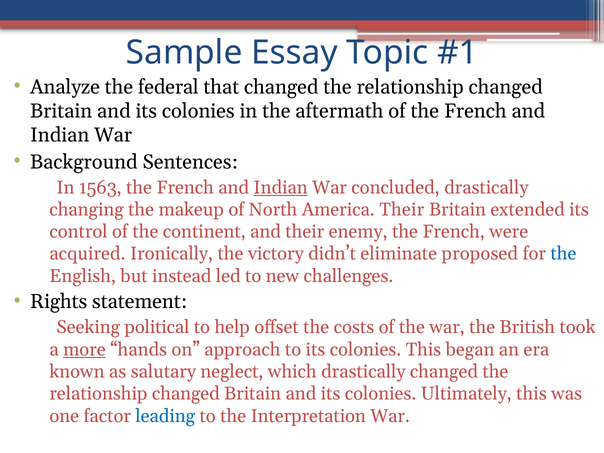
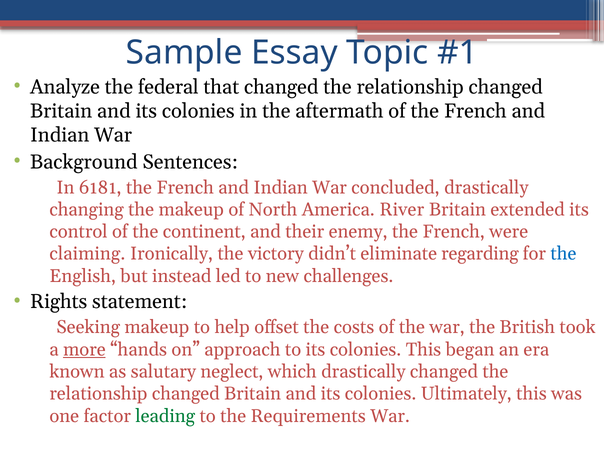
1563: 1563 -> 6181 (100, 187)
Indian underline: present -> none (281, 187)
America Their: Their -> River (402, 210)
acquired: acquired -> claiming (87, 254)
proposed: proposed -> regarding (480, 254)
Seeking political: political -> makeup (157, 327)
leading colour: blue -> green (165, 416)
Interpretation: Interpretation -> Requirements (308, 416)
